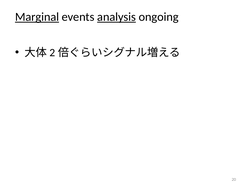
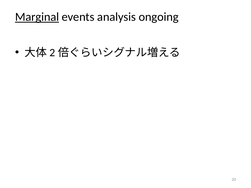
analysis underline: present -> none (117, 17)
